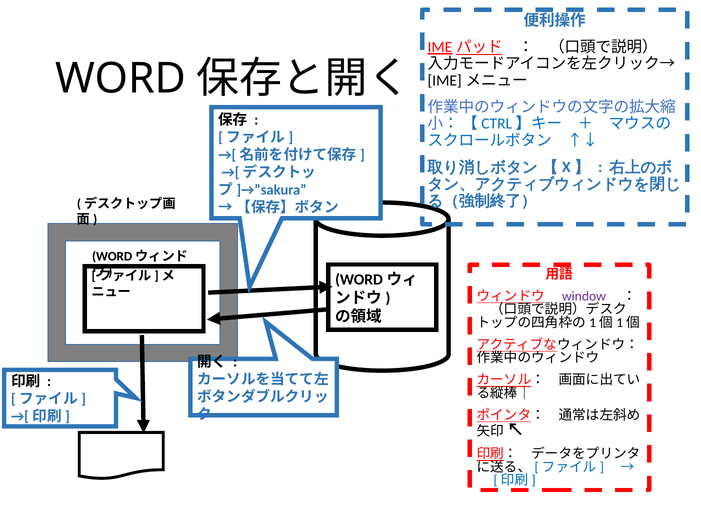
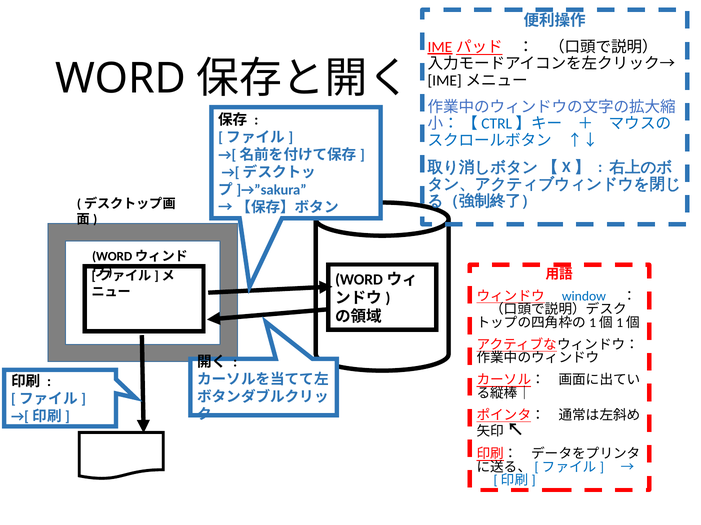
window colour: purple -> blue (584, 297)
